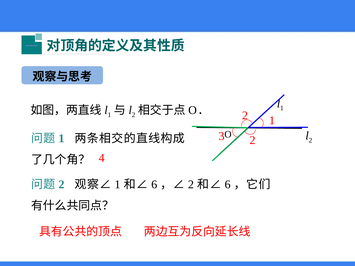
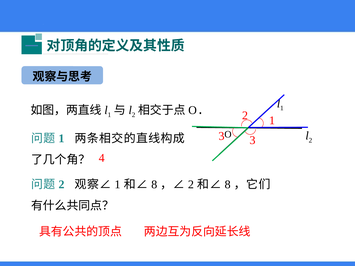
3 2: 2 -> 3 (252, 140)
6: 6 -> 8 (154, 185)
6: 6 -> 8 (228, 185)
